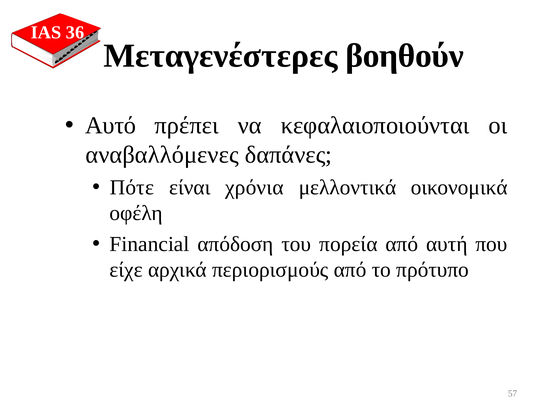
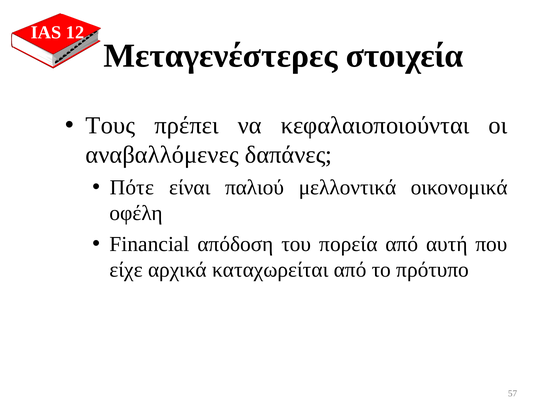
36: 36 -> 12 (75, 33)
βοηθούν: βοηθούν -> στοιχεία (405, 56)
Αυτό: Αυτό -> Τους (110, 126)
χρόνια: χρόνια -> παλιού (255, 188)
περιορισμούς: περιορισμούς -> καταχωρείται (270, 270)
